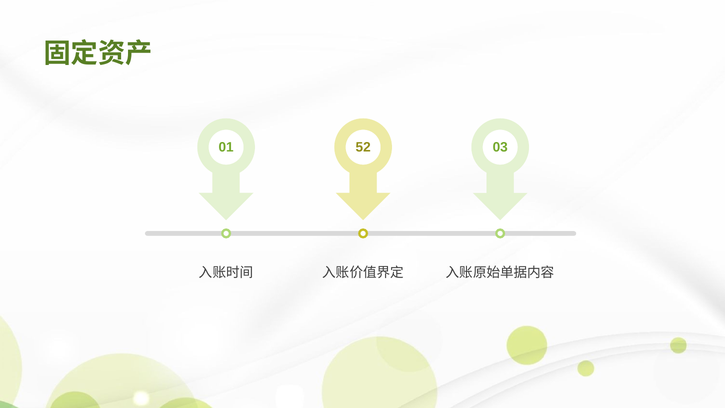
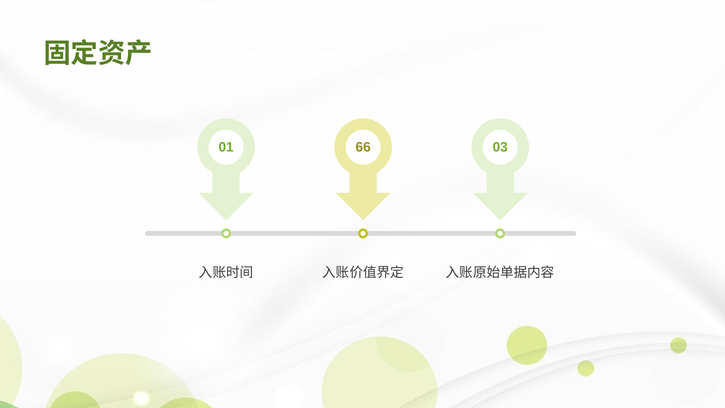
52: 52 -> 66 (363, 147)
